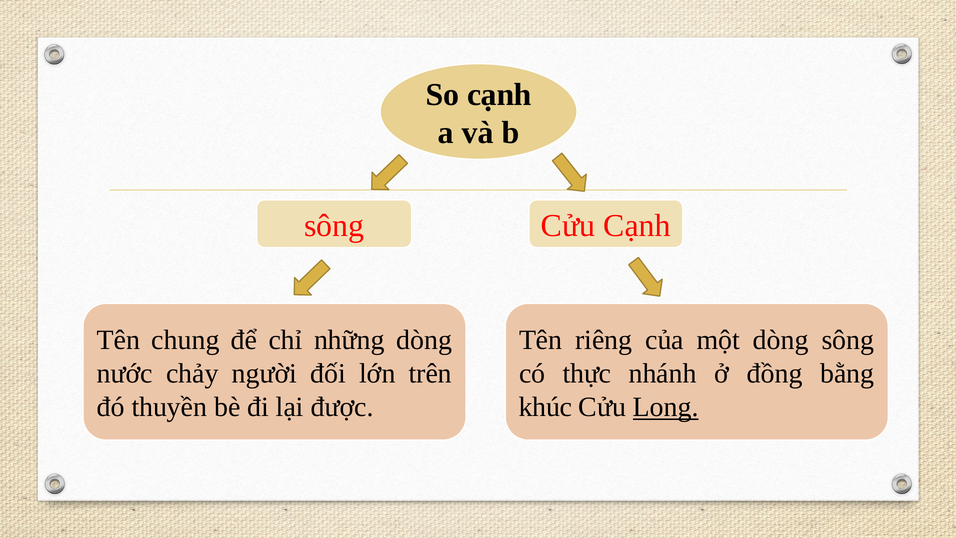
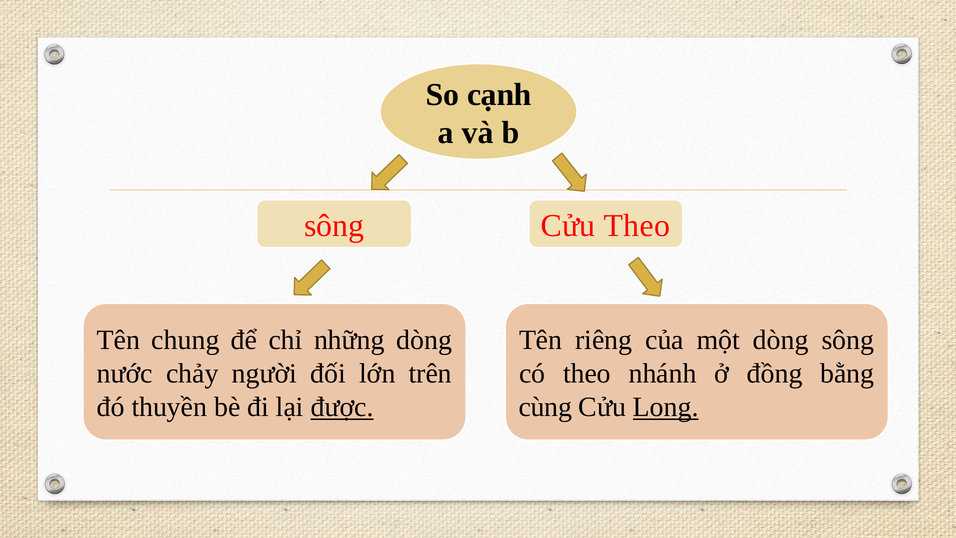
Cửu Cạnh: Cạnh -> Theo (637, 226)
có thực: thực -> theo (587, 373)
được underline: none -> present (342, 407)
khúc: khúc -> cùng (545, 407)
